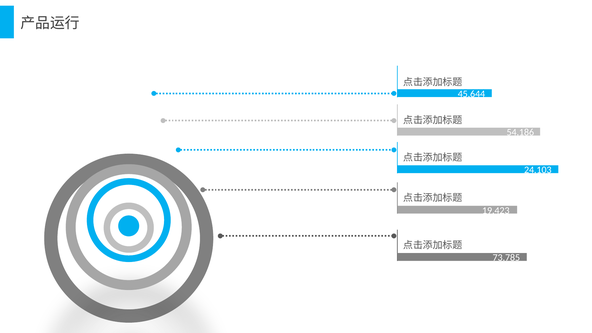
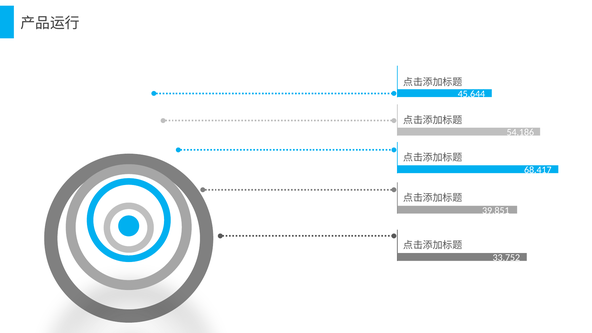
24.103: 24.103 -> 68.417 (538, 170)
19.423: 19.423 -> 39.851 (496, 210)
73.785: 73.785 -> 33.752 (506, 258)
